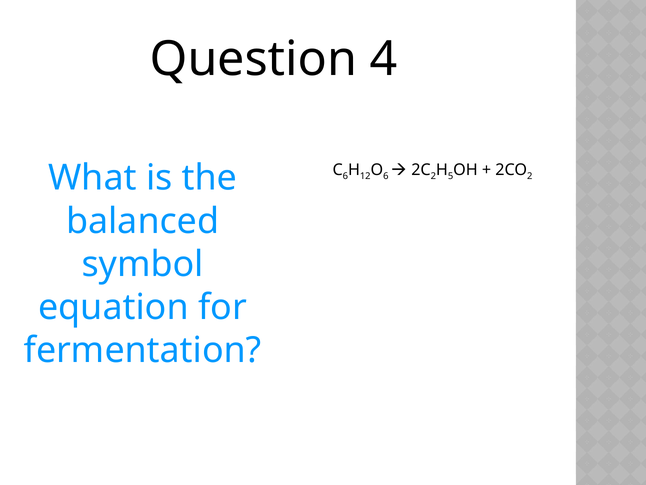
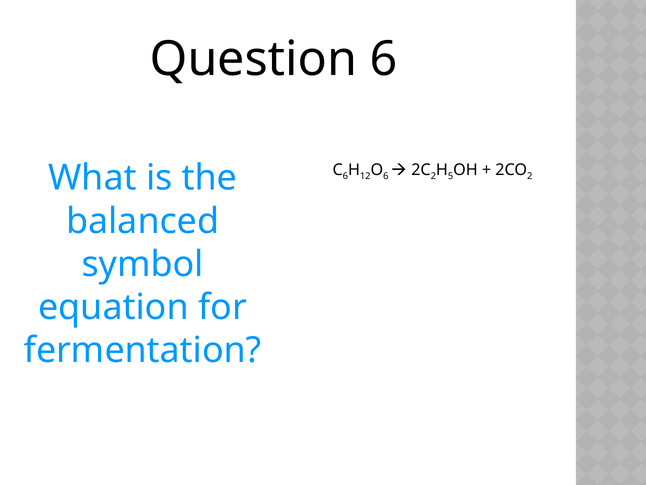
Question 4: 4 -> 6 (384, 59)
